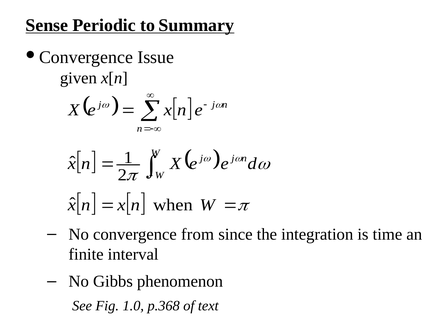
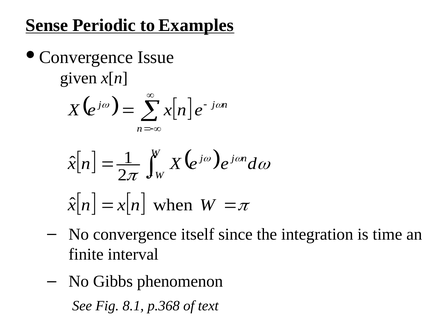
Summary: Summary -> Examples (196, 25)
from: from -> itself (198, 235)
1.0: 1.0 -> 8.1 (133, 306)
